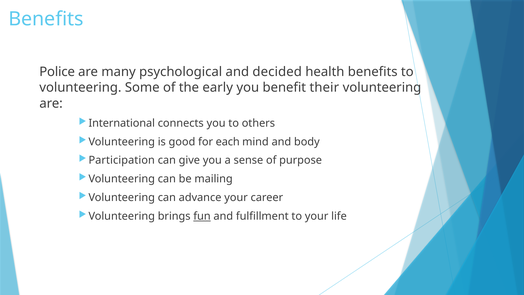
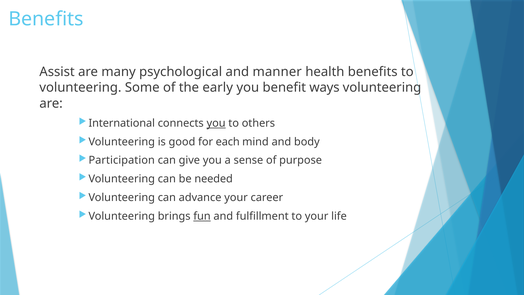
Police: Police -> Assist (57, 72)
decided: decided -> manner (277, 72)
their: their -> ways (324, 88)
you underline: none -> present (216, 123)
mailing: mailing -> needed (214, 179)
